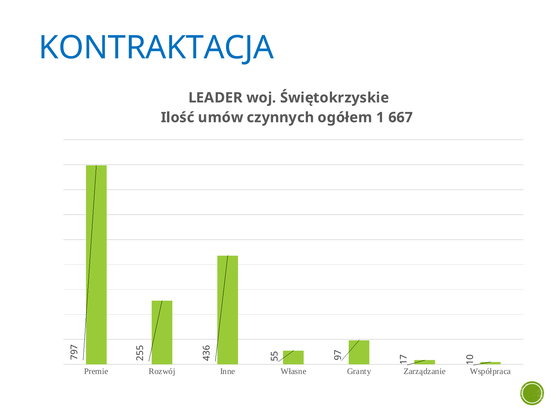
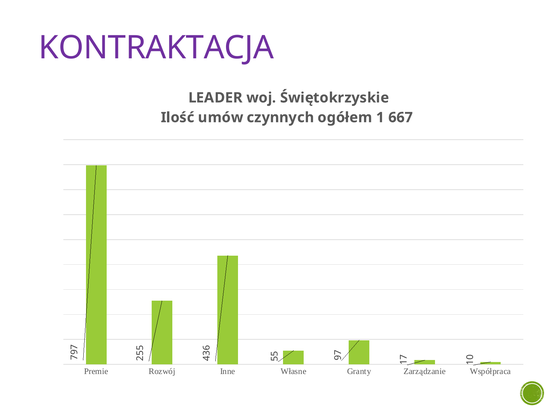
KONTRAKTACJA colour: blue -> purple (156, 48)
